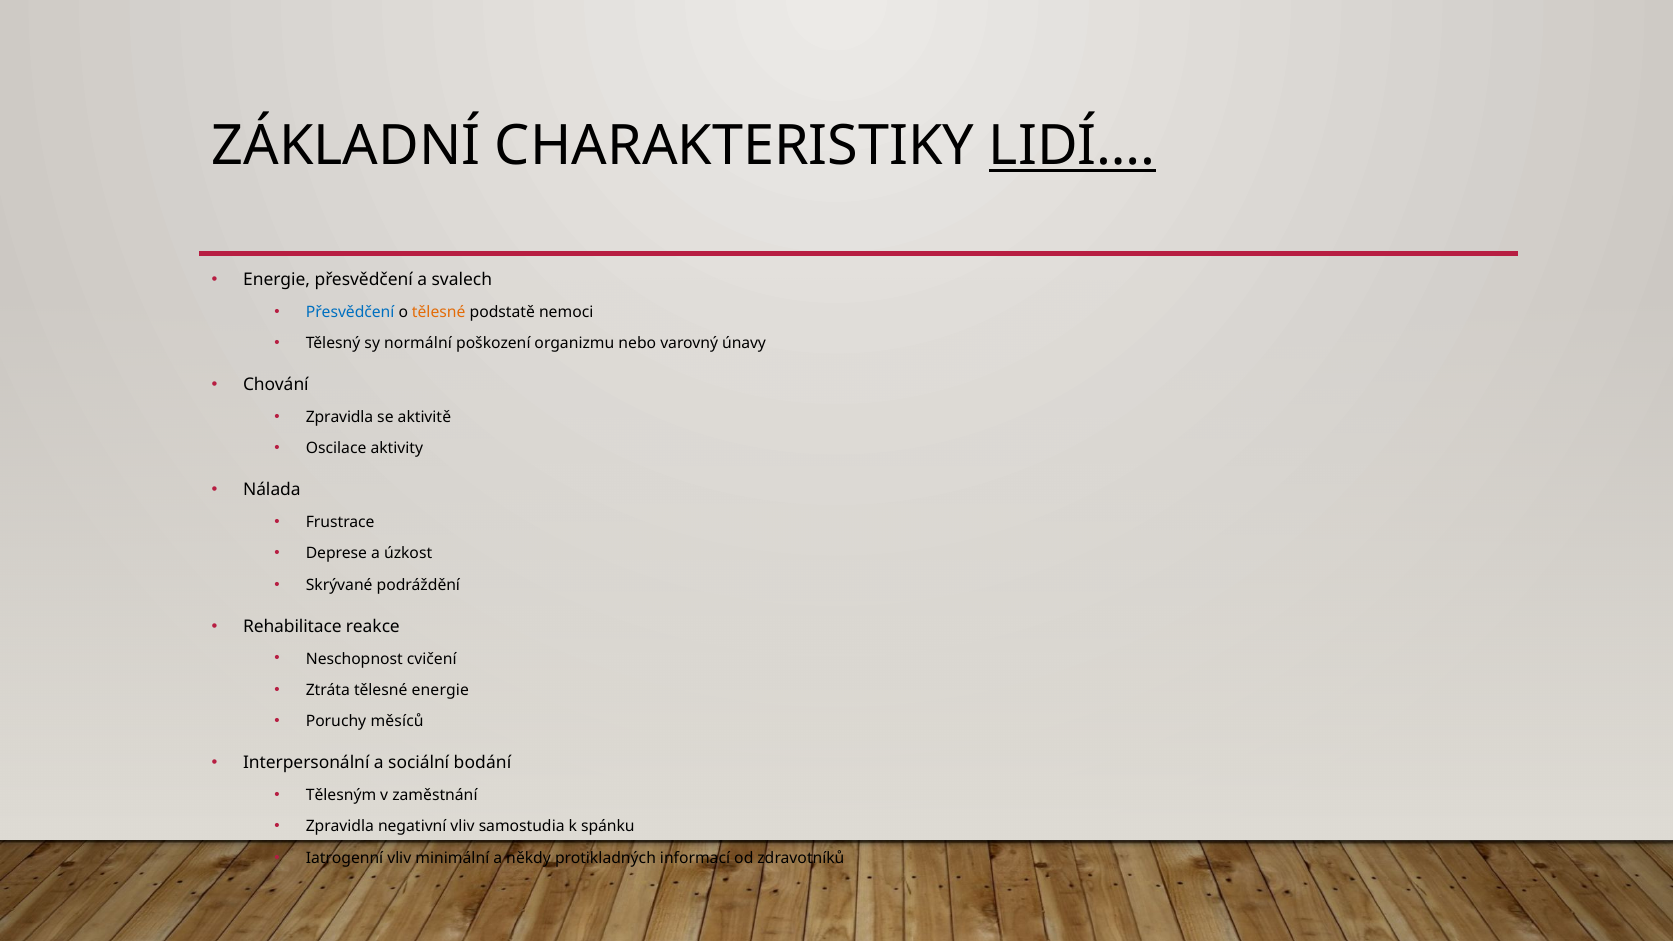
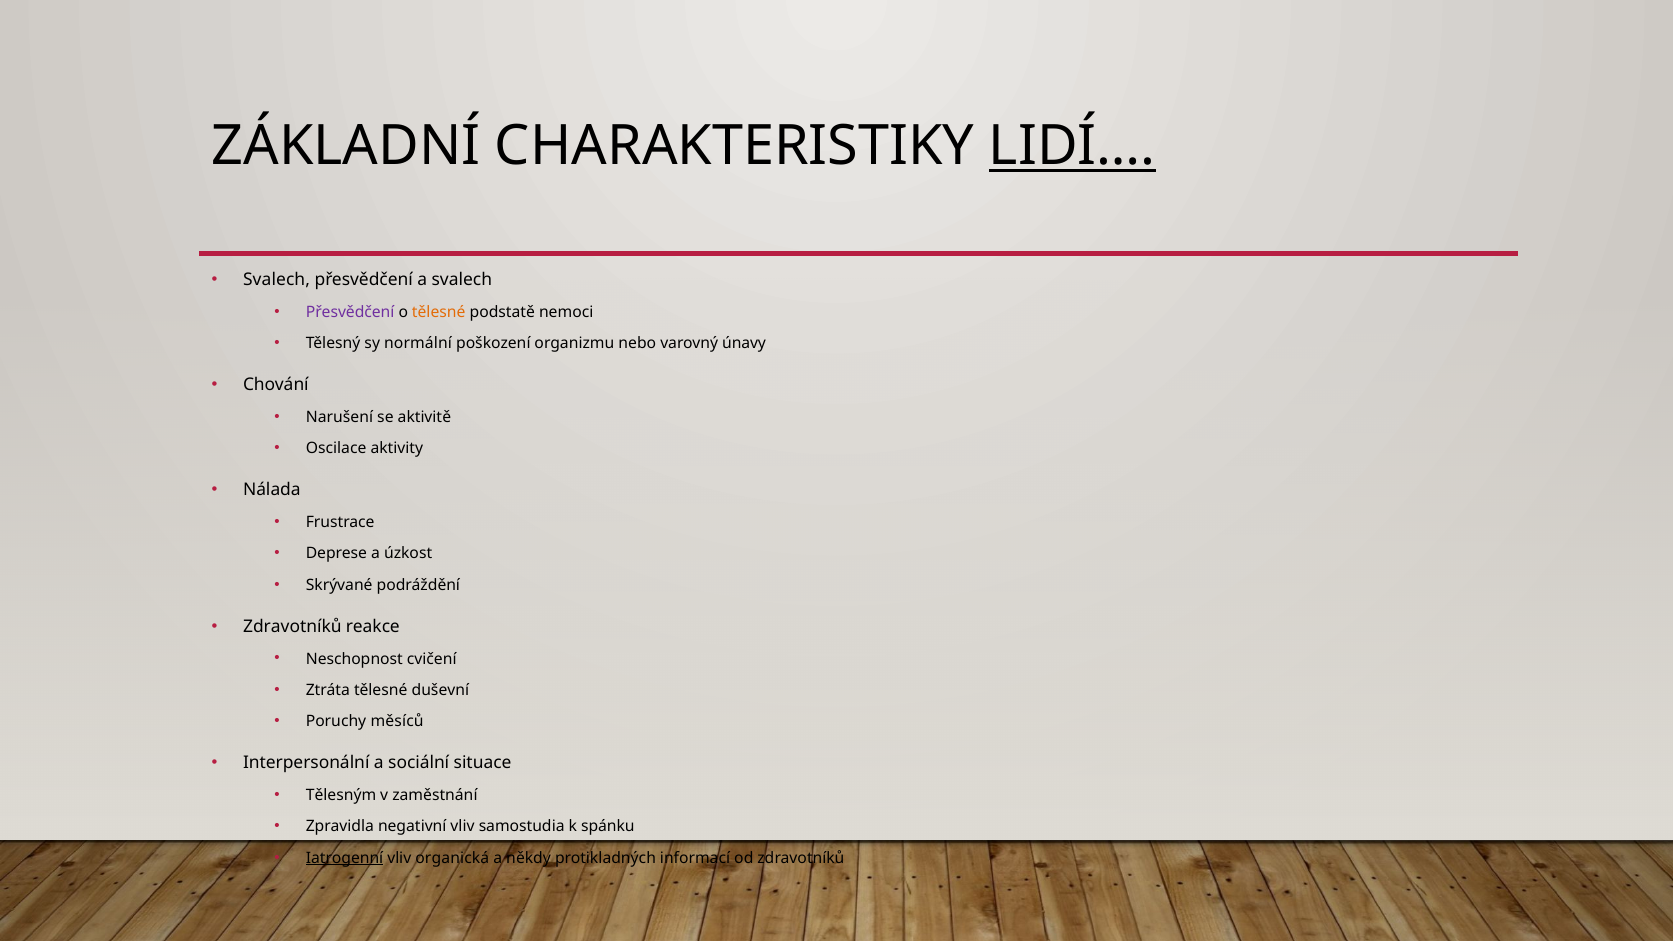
Energie: Energie -> Svalech (277, 280)
Přesvědčení colour: blue -> purple (350, 312)
Zpravidla: Zpravidla -> Narušení (339, 417)
Rehabilitace: Rehabilitace -> Zdravotníků (292, 627)
tělesné energie: energie -> duševní (440, 690)
bodání: bodání -> situace (483, 763)
Iatrogenní underline: none -> present (345, 858)
minimální: minimální -> organická (452, 858)
